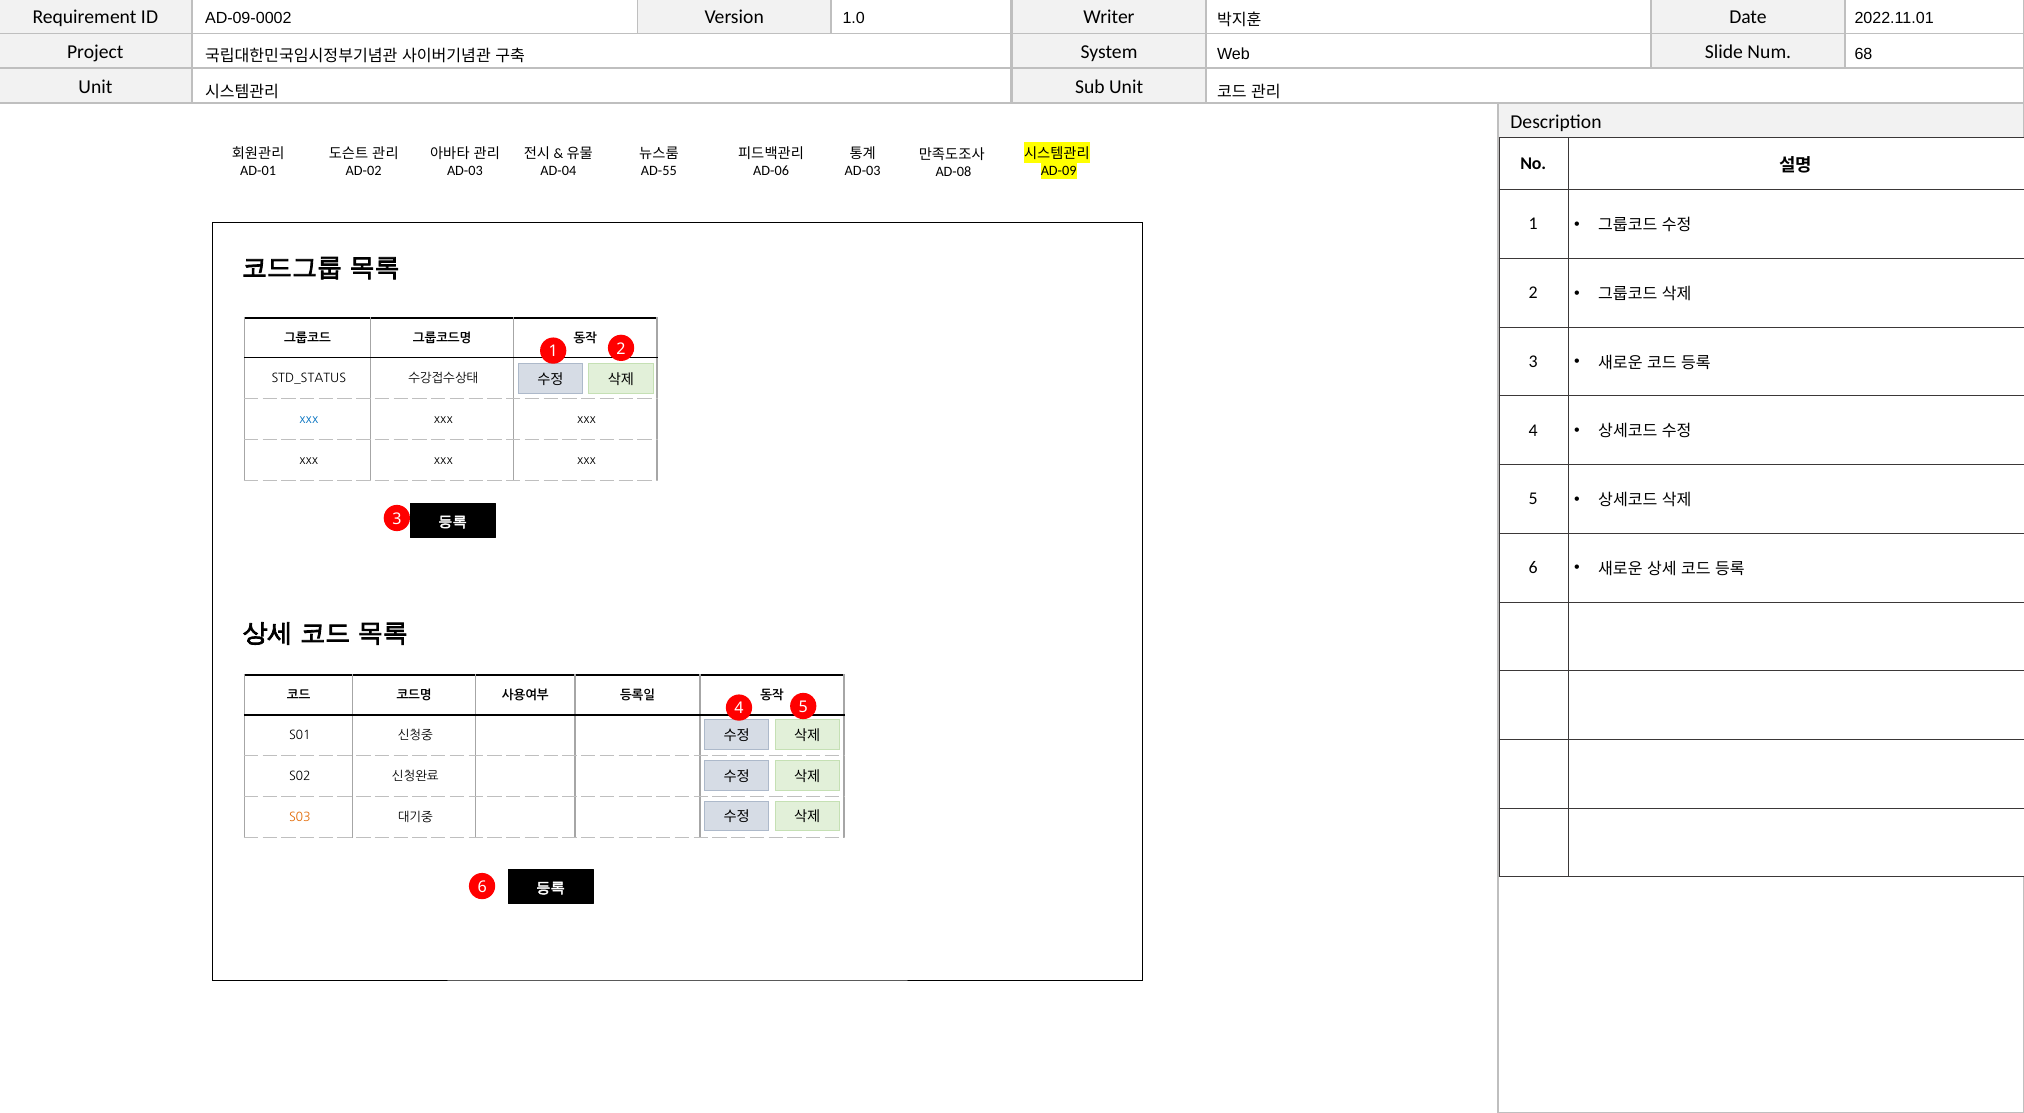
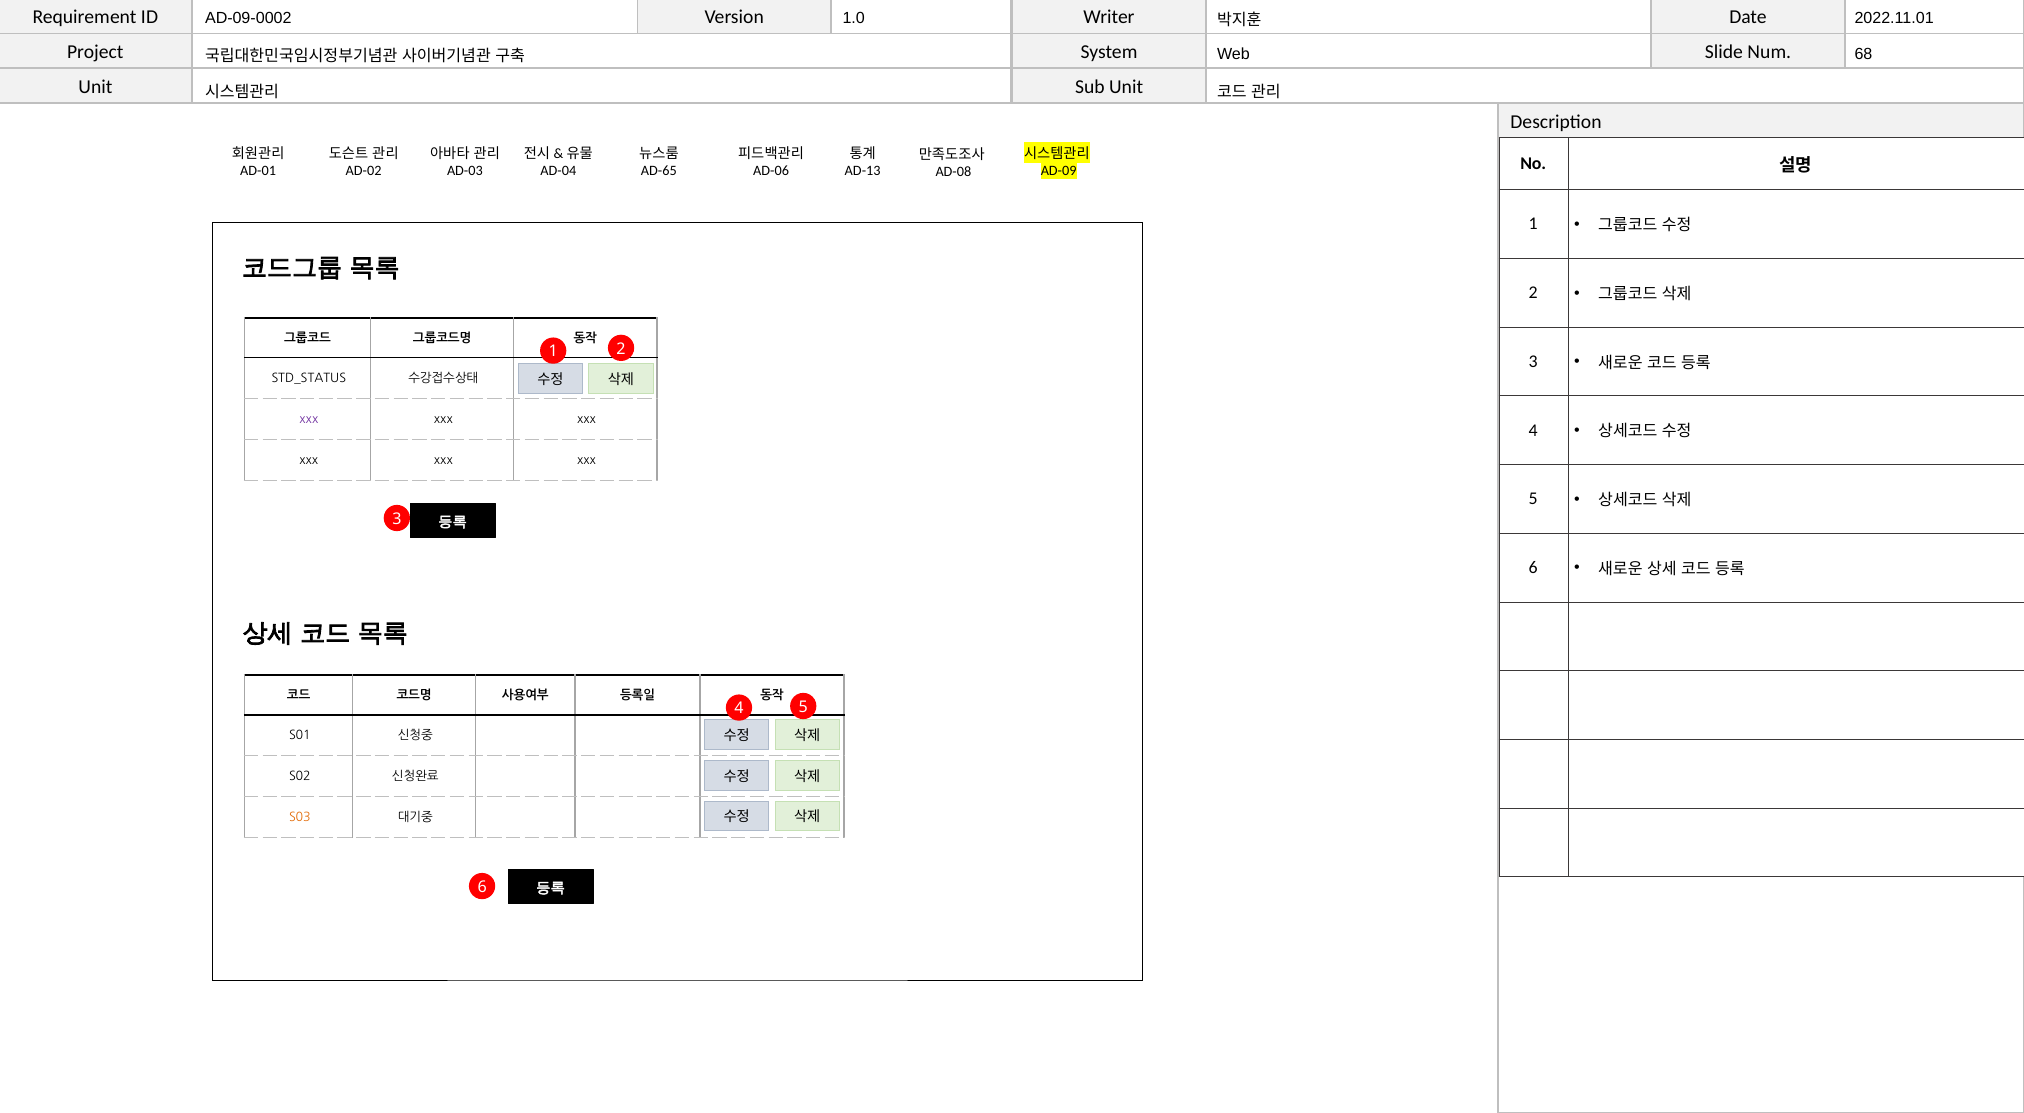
AD-55: AD-55 -> AD-65 (659, 171)
AD-03: AD-03 -> AD-13 (863, 171)
xxx colour: blue -> purple (309, 420)
